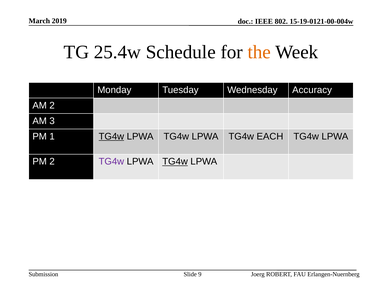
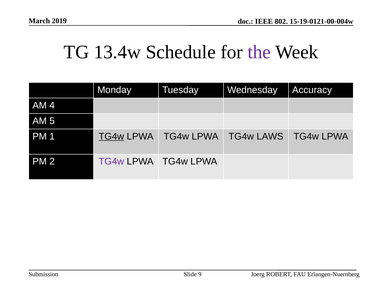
25.4w: 25.4w -> 13.4w (117, 52)
the colour: orange -> purple (259, 52)
AM 2: 2 -> 4 (52, 106)
3: 3 -> 5 (52, 121)
EACH: EACH -> LAWS (270, 137)
TG4w underline: present -> none (175, 162)
